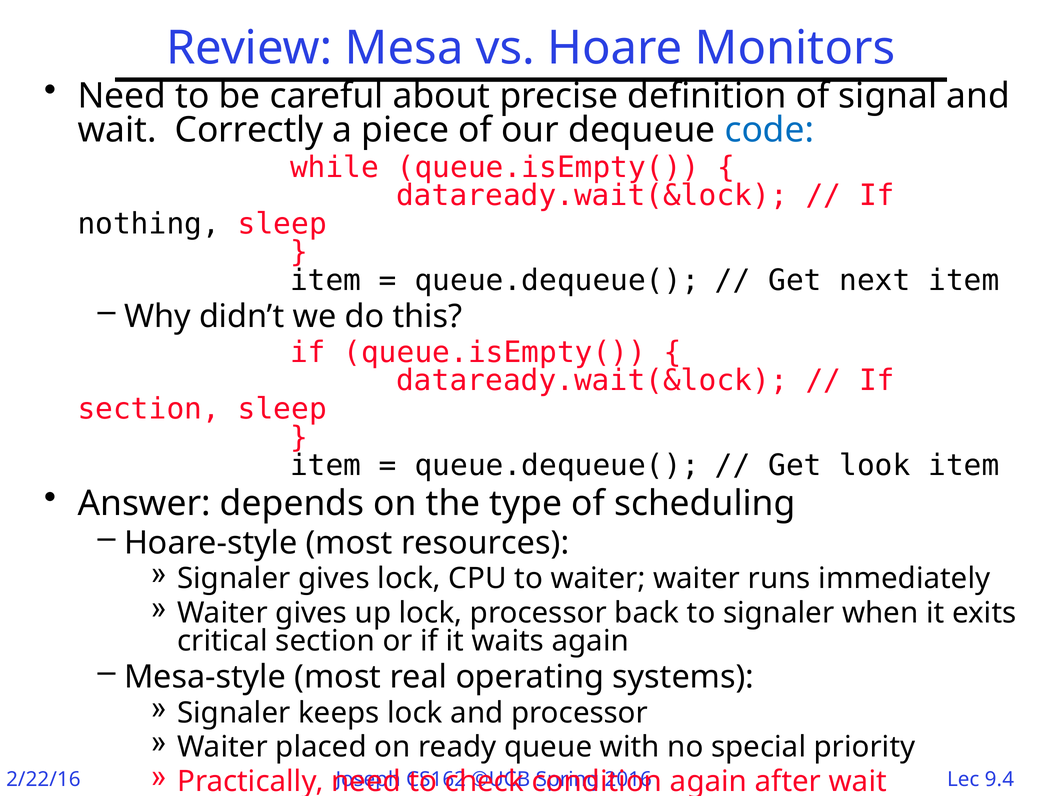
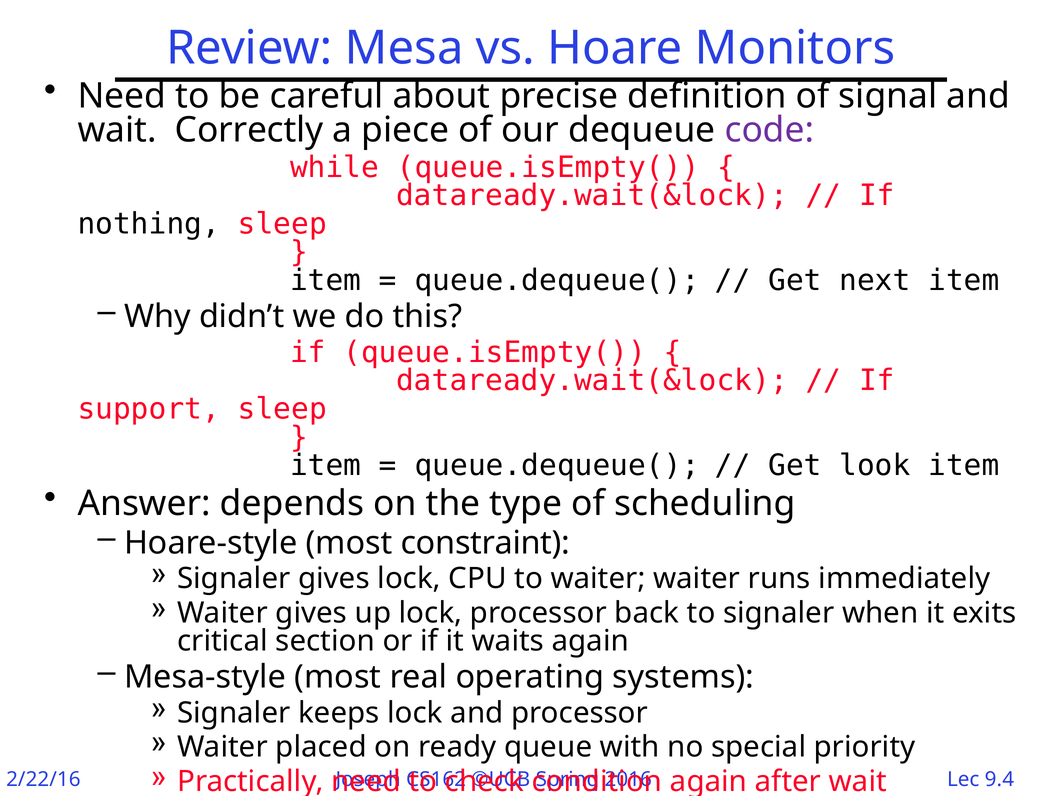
code colour: blue -> purple (769, 130)
section: section -> support (149, 409)
resources: resources -> constraint (485, 543)
